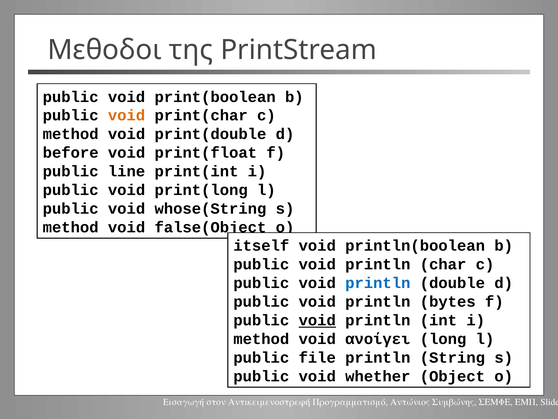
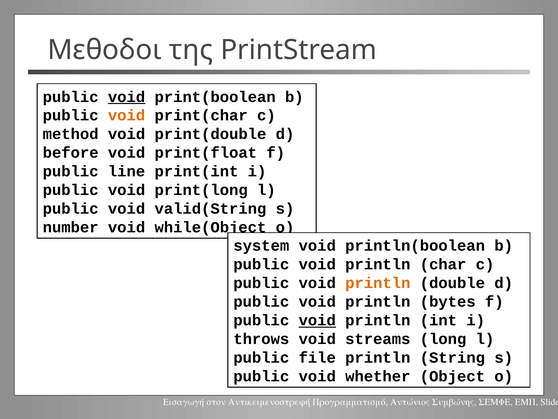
void underline: none -> present (127, 97)
whose(String: whose(String -> valid(String (210, 208)
method: method -> number (71, 227)
false(Object: false(Object -> while(Object (210, 227)
itself: itself -> system (261, 246)
println colour: blue -> orange (378, 283)
method: method -> throws (261, 339)
ανοίγει: ανοίγει -> streams (378, 339)
